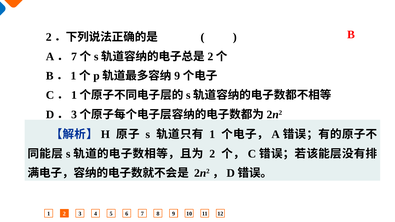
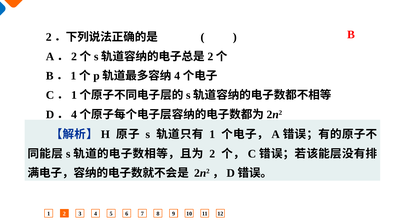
7: 7 -> 2 (74, 57)
9: 9 -> 4 (177, 76)
3: 3 -> 4 (74, 115)
